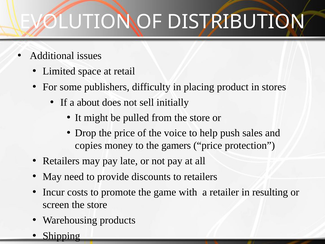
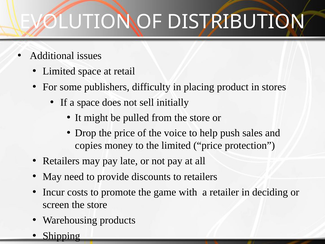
a about: about -> space (88, 102)
the gamers: gamers -> limited (176, 145)
resulting: resulting -> deciding (270, 192)
